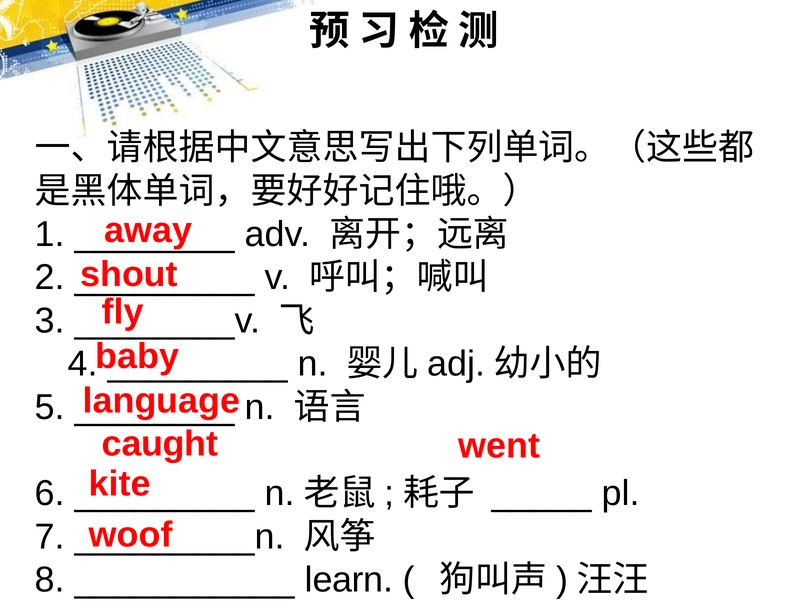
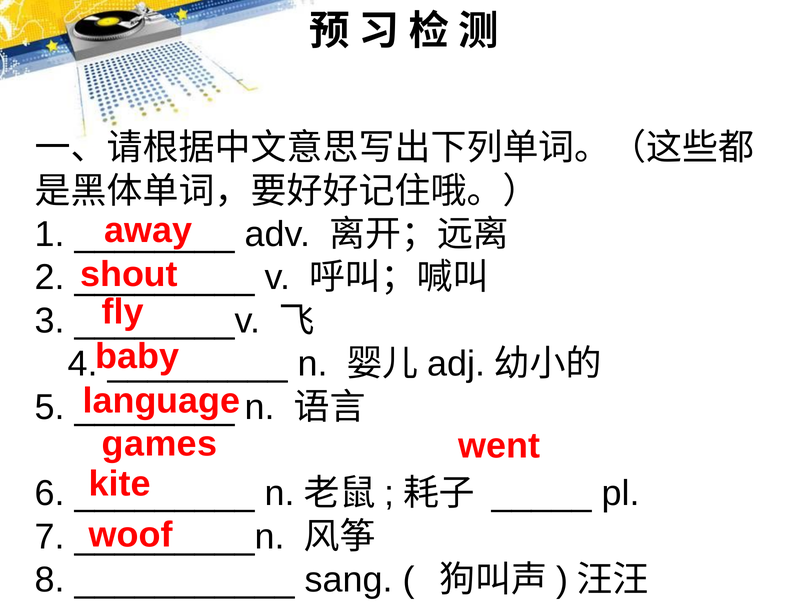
caught: caught -> games (160, 444)
learn: learn -> sang (349, 580)
